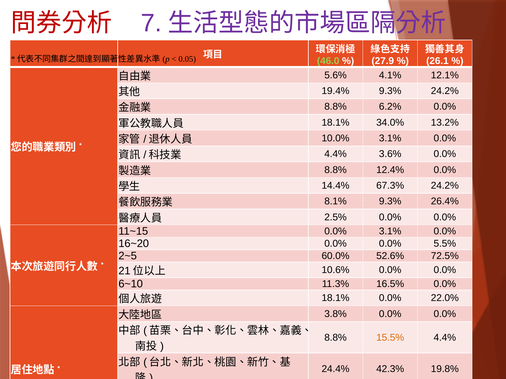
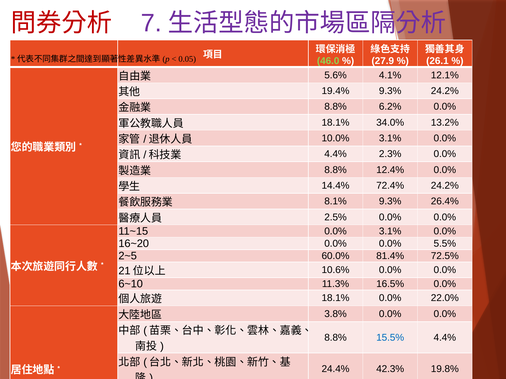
3.6%: 3.6% -> 2.3% (390, 154)
67.3%: 67.3% -> 72.4% (390, 186)
52.6%: 52.6% -> 81.4% (390, 256)
15.5% colour: orange -> blue (390, 338)
